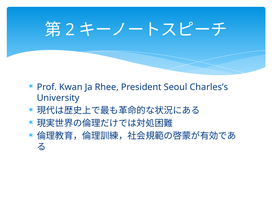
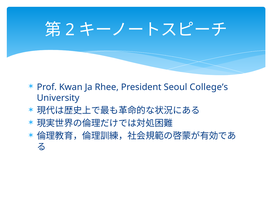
Charles’s: Charles’s -> College’s (209, 87)
